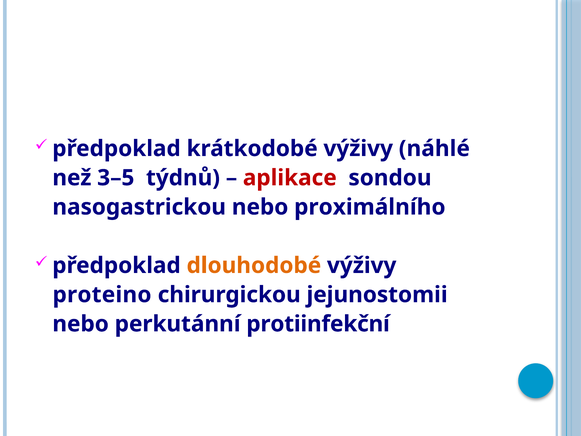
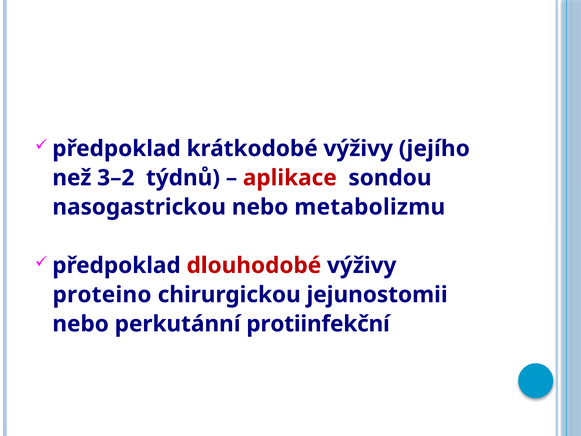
náhlé: náhlé -> jejího (434, 149)
3–5: 3–5 -> 3–2 (116, 178)
proximálního: proximálního -> metabolizmu (370, 207)
dlouhodobé colour: orange -> red (254, 265)
